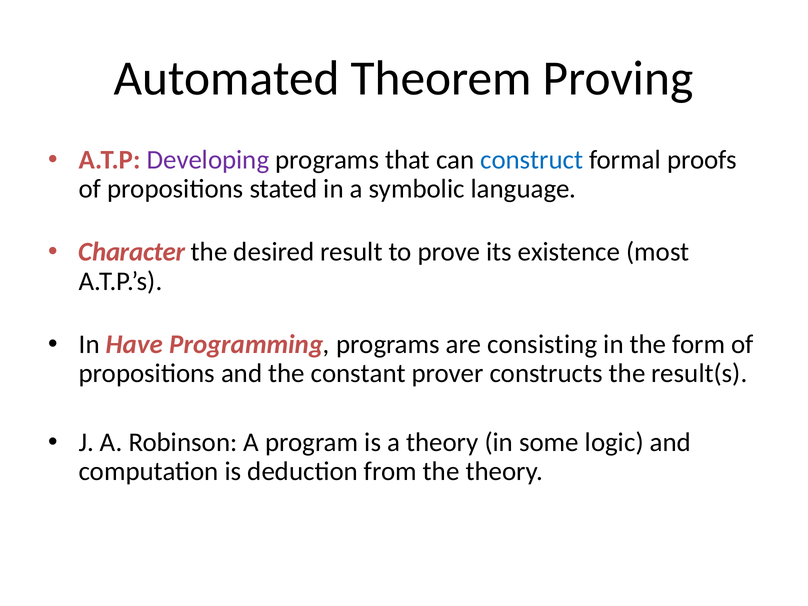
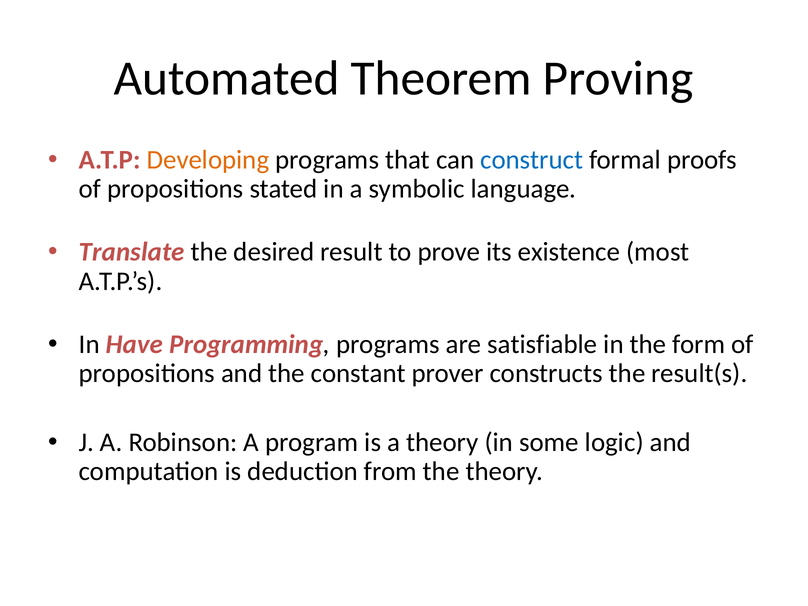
Developing colour: purple -> orange (208, 160)
Character: Character -> Translate (132, 252)
consisting: consisting -> satisfiable (542, 344)
